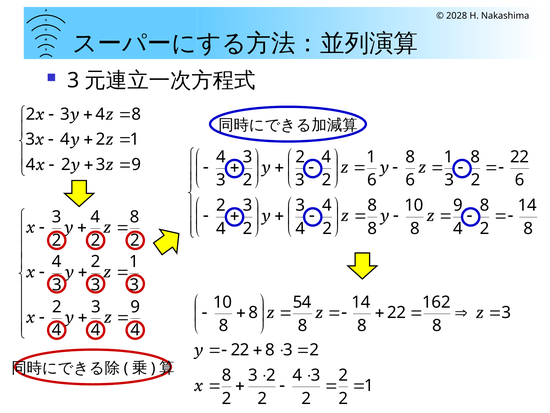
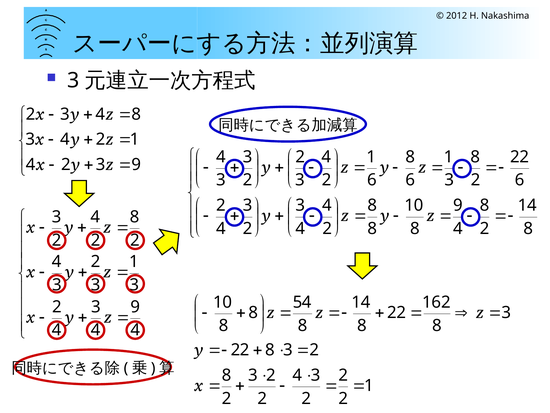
2028: 2028 -> 2012 (457, 16)
